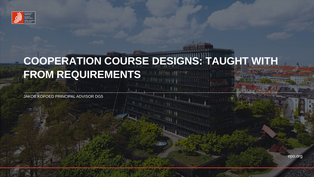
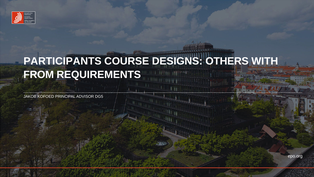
COOPERATION: COOPERATION -> PARTICIPANTS (63, 61)
TAUGHT: TAUGHT -> OTHERS (227, 61)
